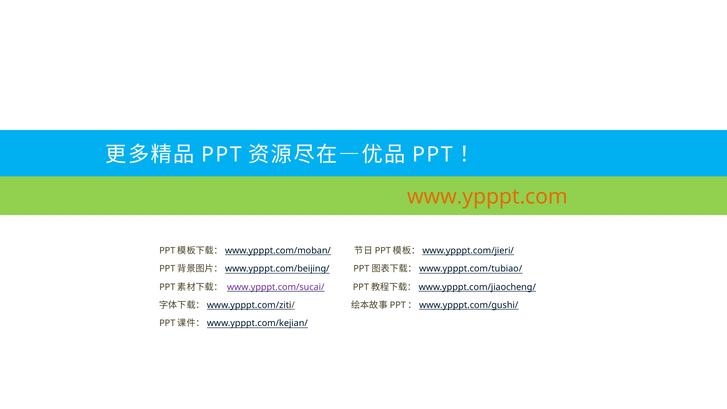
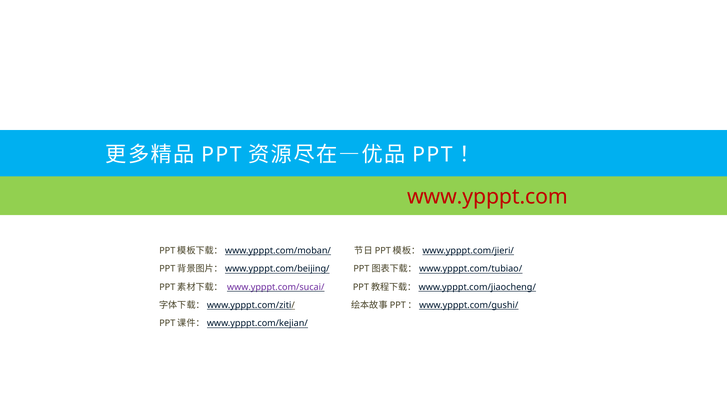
www.ypppt.com colour: orange -> red (487, 197)
